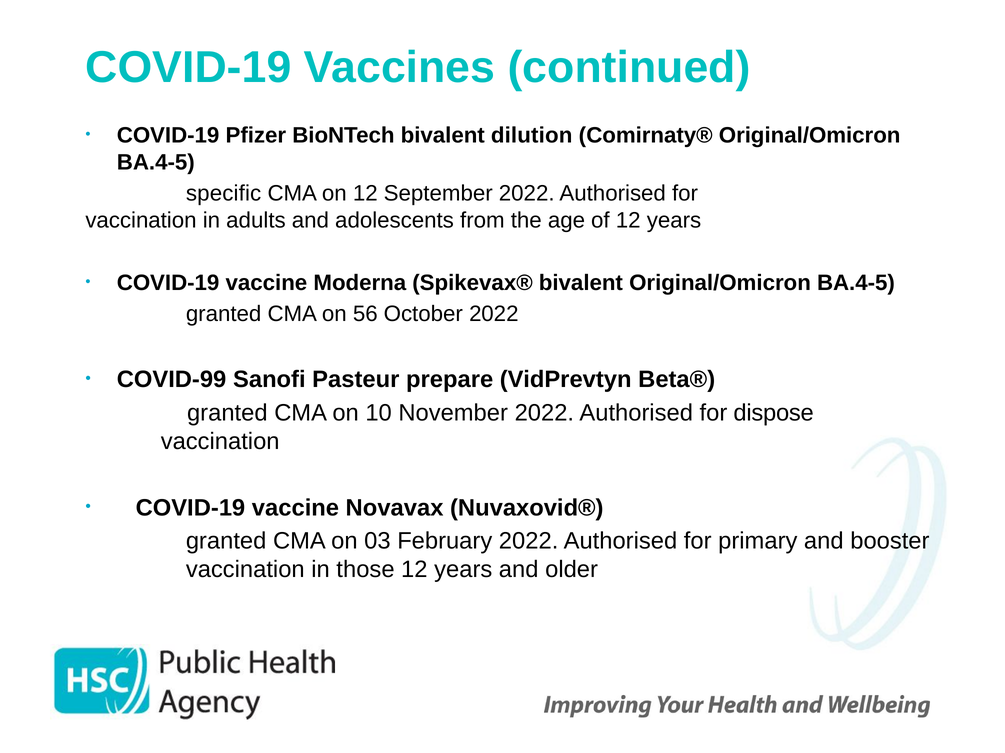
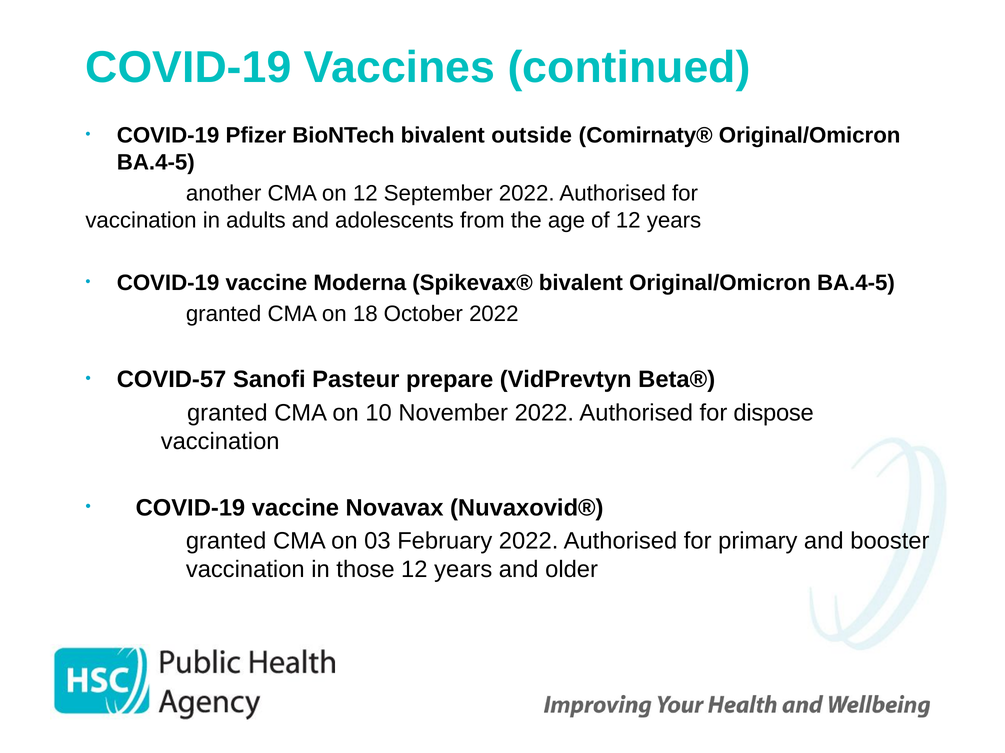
dilution: dilution -> outside (532, 136)
specific: specific -> another (224, 194)
56: 56 -> 18 (365, 314)
COVID-99: COVID-99 -> COVID-57 (172, 380)
